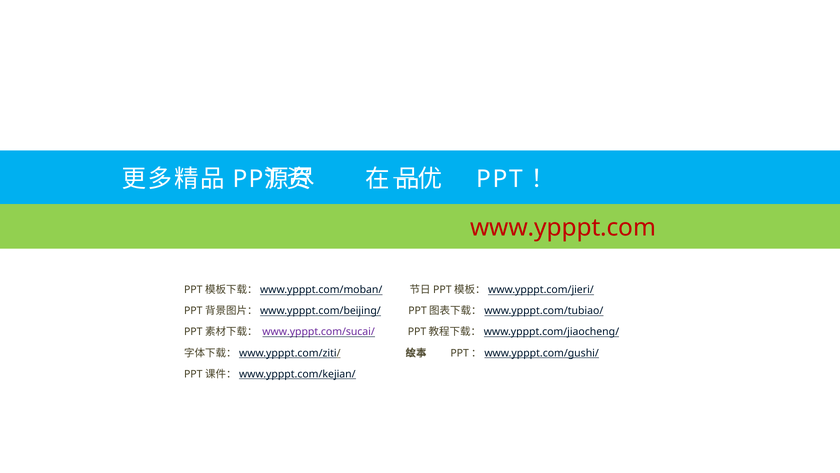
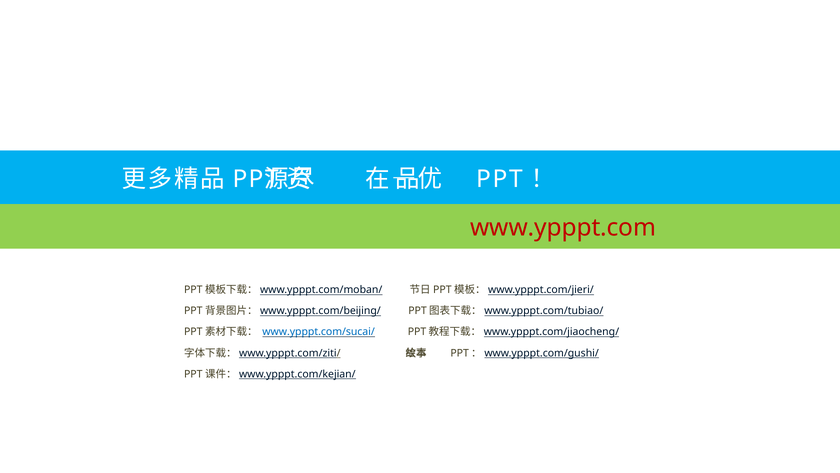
www.ypppt.com/sucai/ colour: purple -> blue (319, 332)
